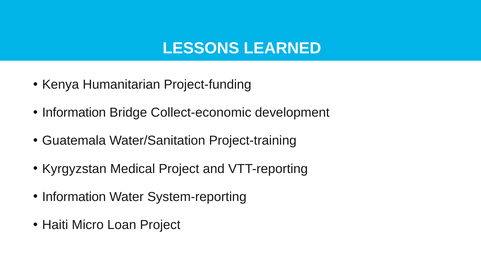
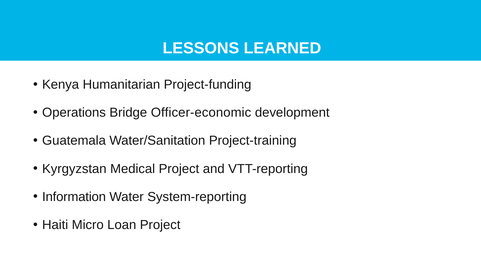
Information: Information -> Operations (74, 113)
Collect-economic: Collect-economic -> Officer-economic (201, 113)
